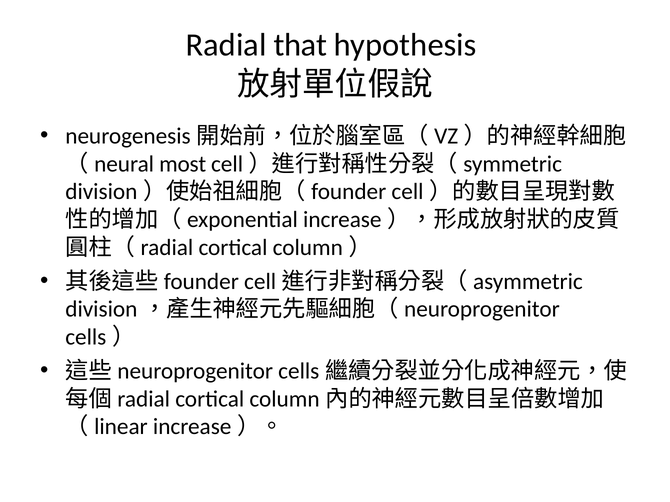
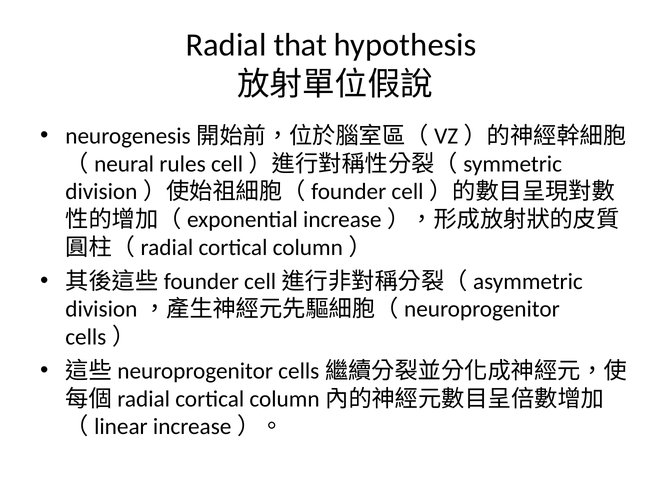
most: most -> rules (183, 164)
